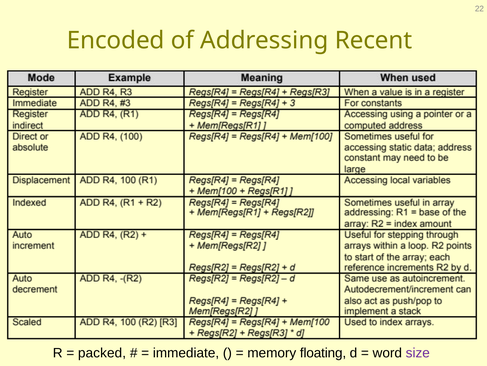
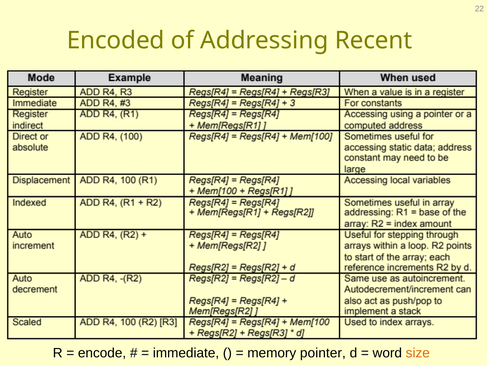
packed: packed -> encode (102, 352)
floating: floating -> pointer (323, 352)
size colour: purple -> orange (418, 352)
